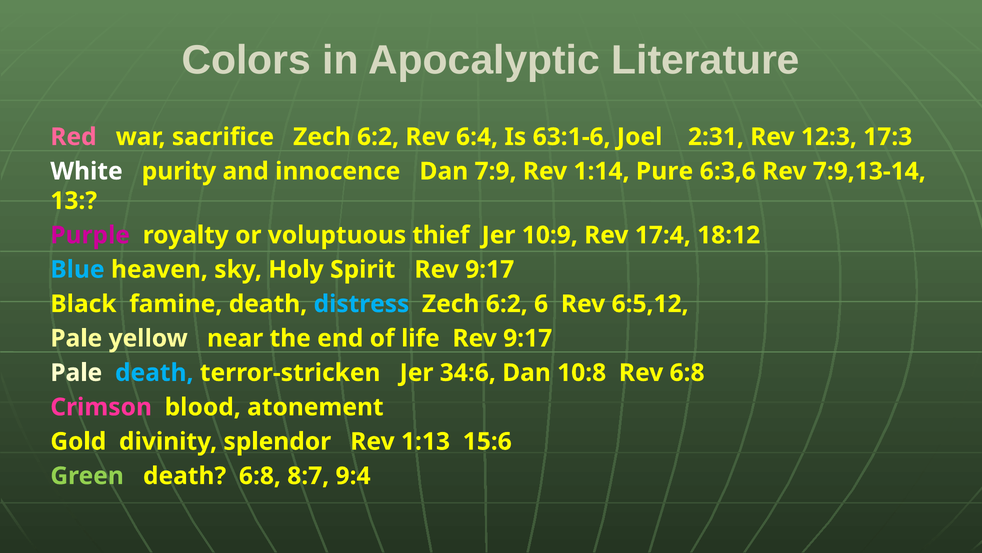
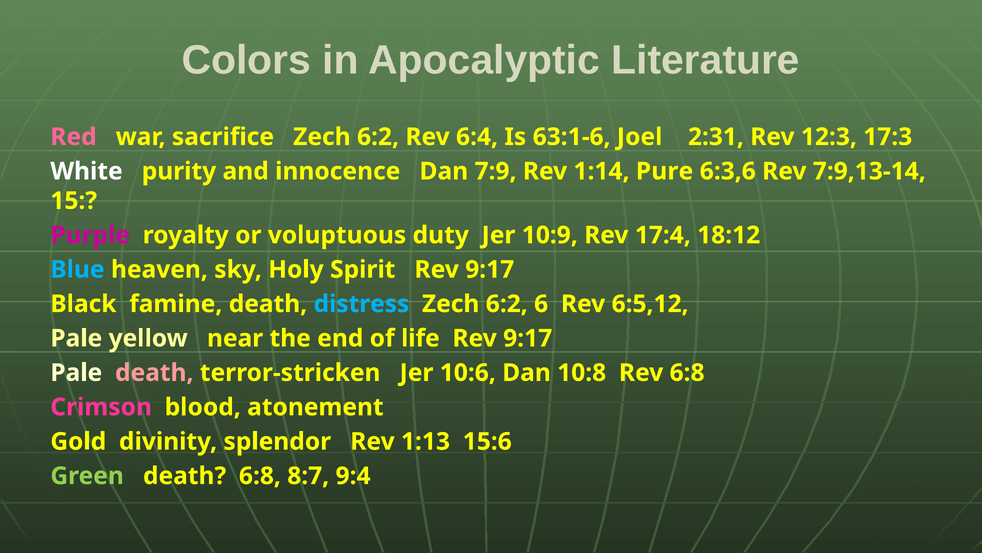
13: 13 -> 15 (74, 201)
thief: thief -> duty (441, 235)
death colour: light blue -> pink (154, 372)
34:6: 34:6 -> 10:6 (468, 372)
